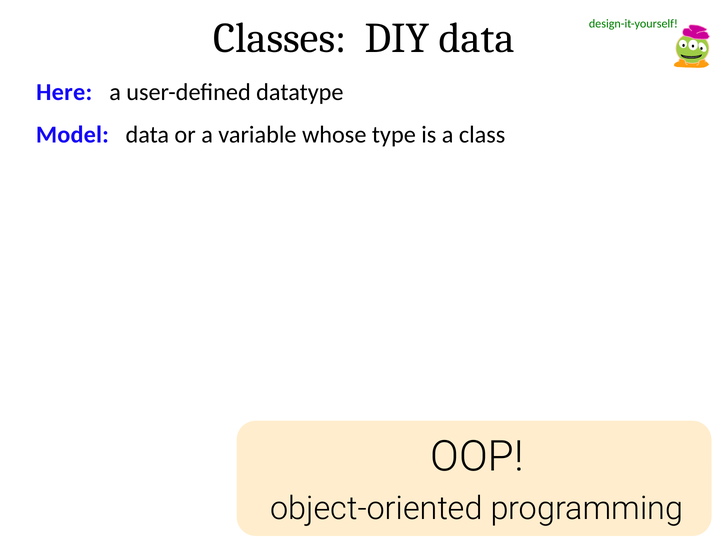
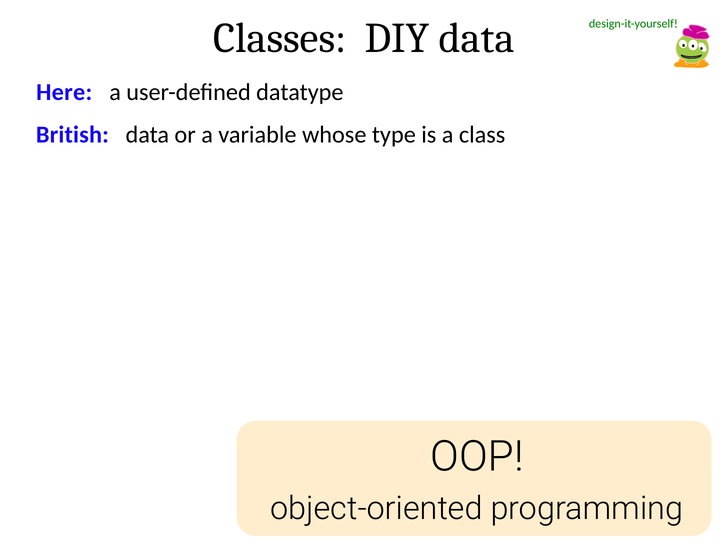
Model: Model -> British (72, 135)
